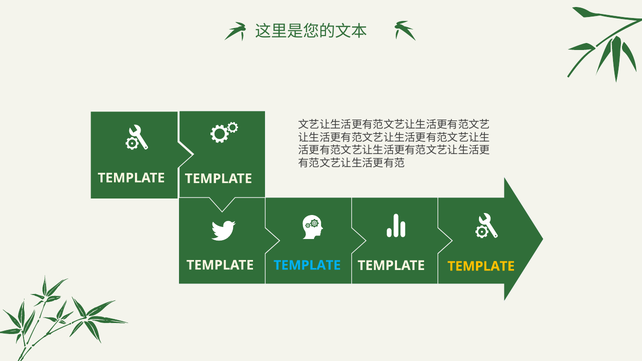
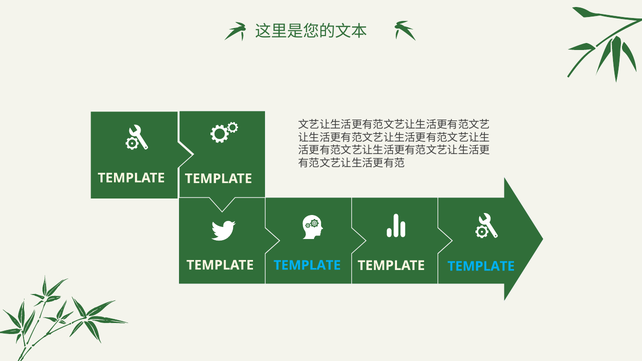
TEMPLATE colour: yellow -> light blue (481, 266)
